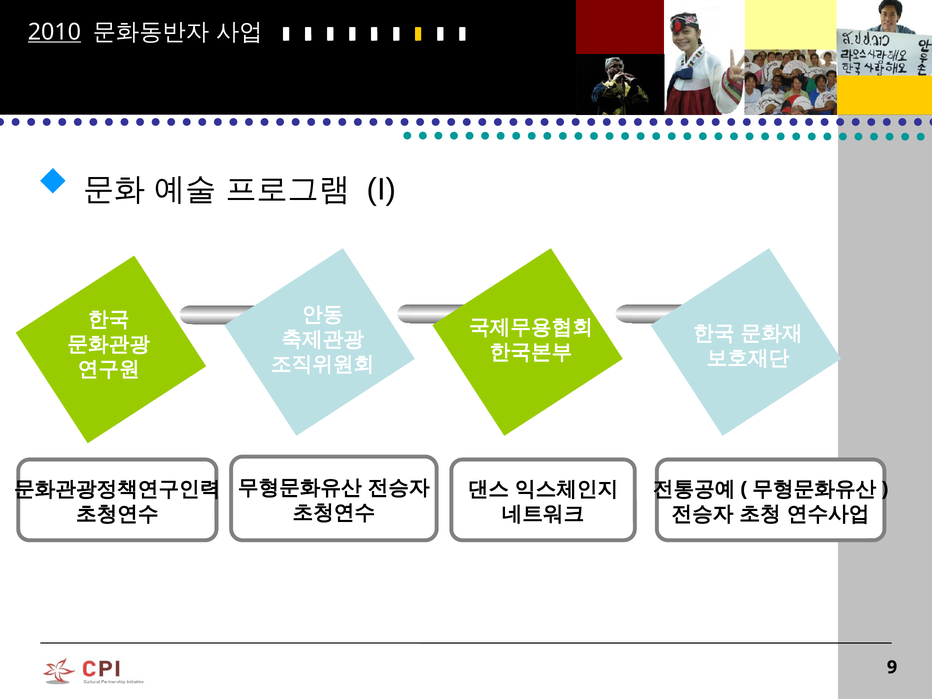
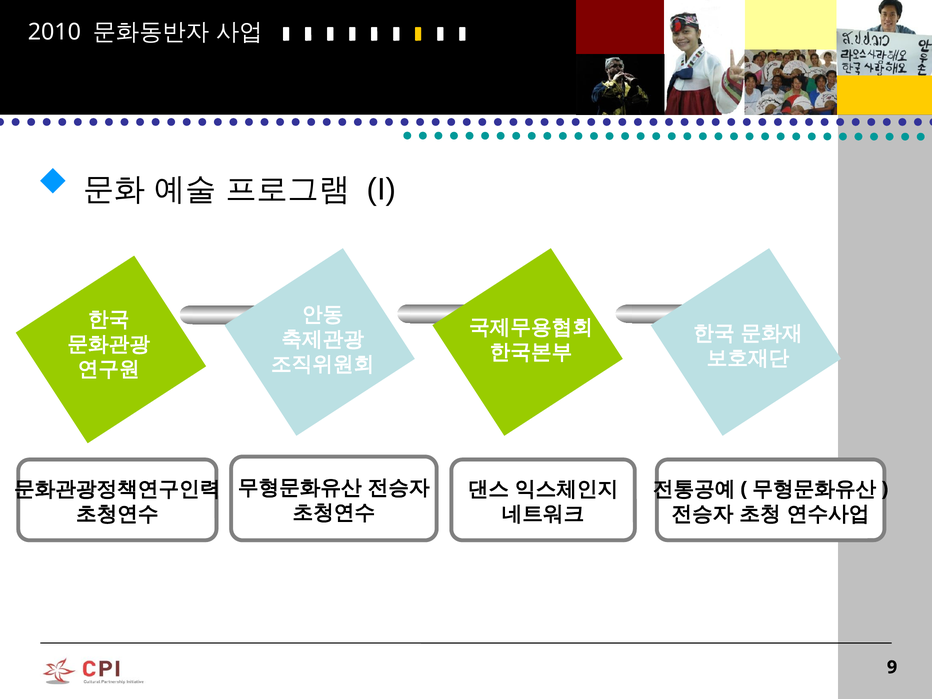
2010 underline: present -> none (54, 32)
